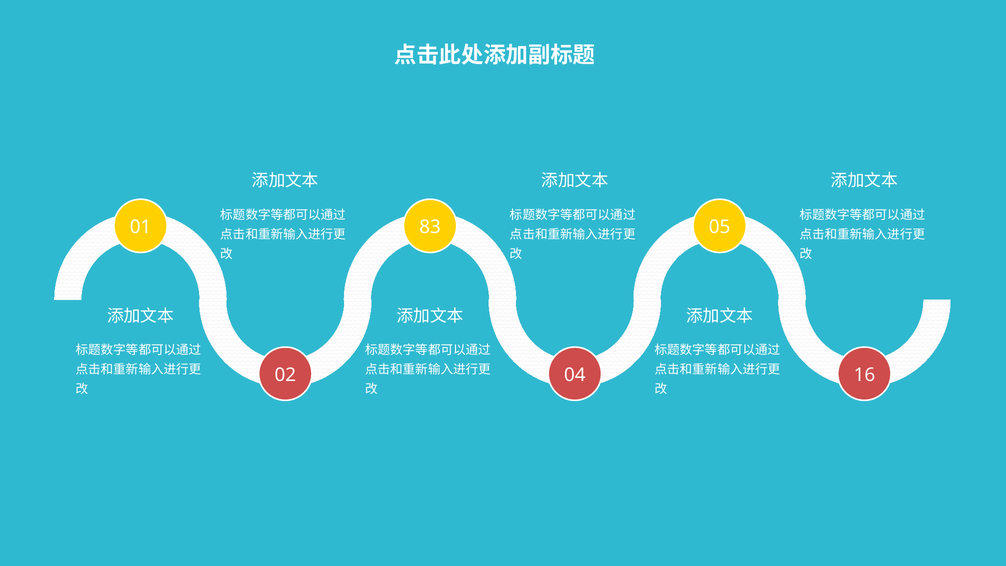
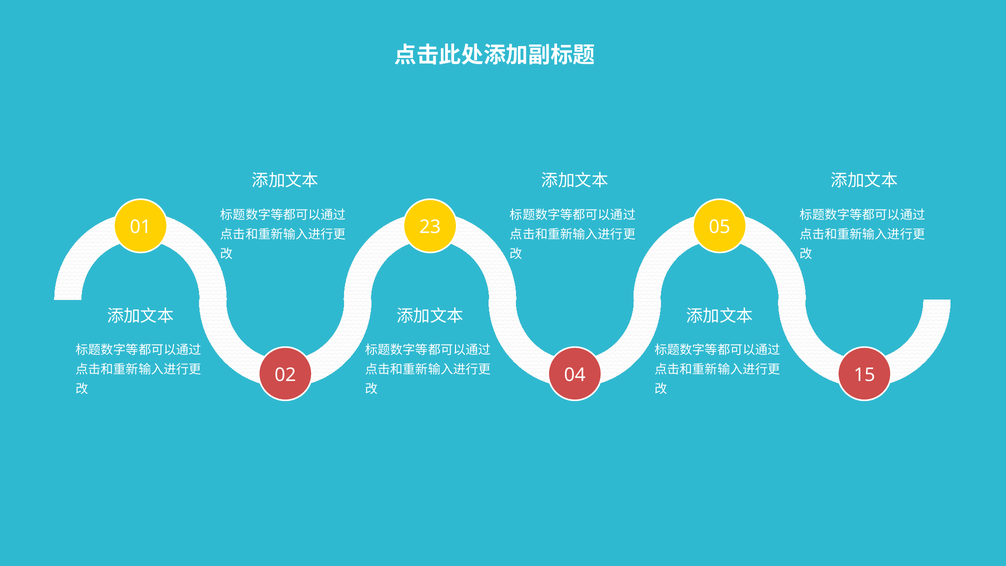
83: 83 -> 23 (430, 227)
16: 16 -> 15 (864, 375)
